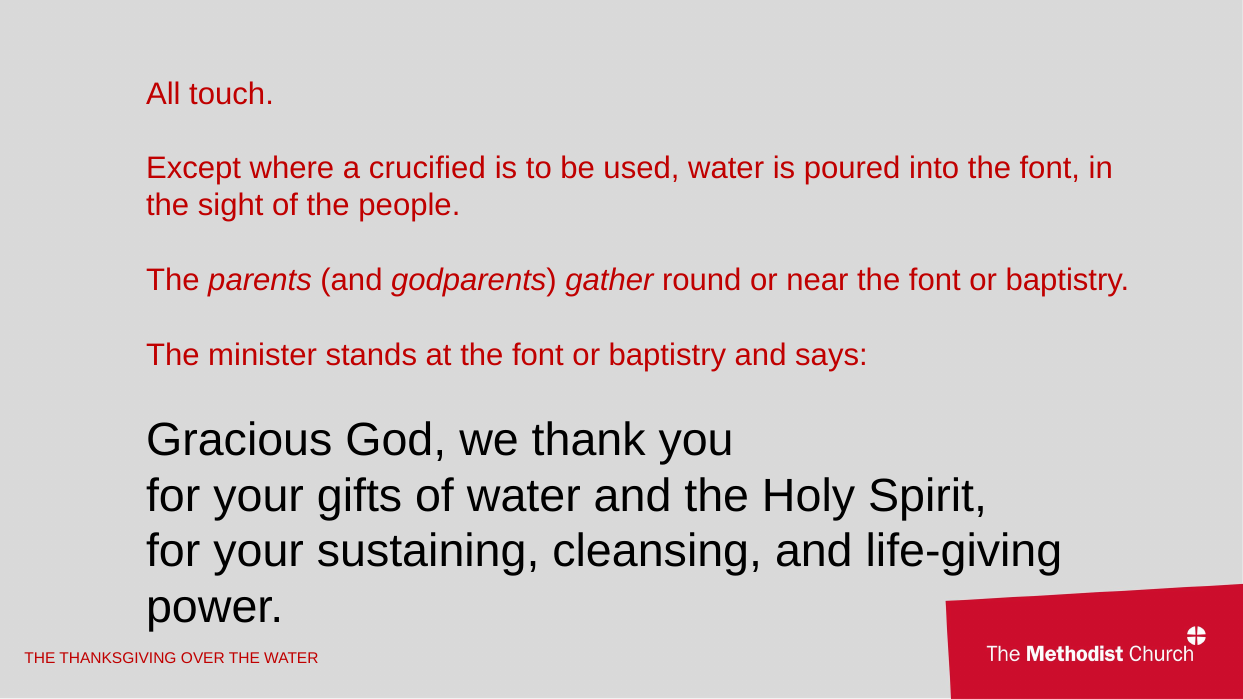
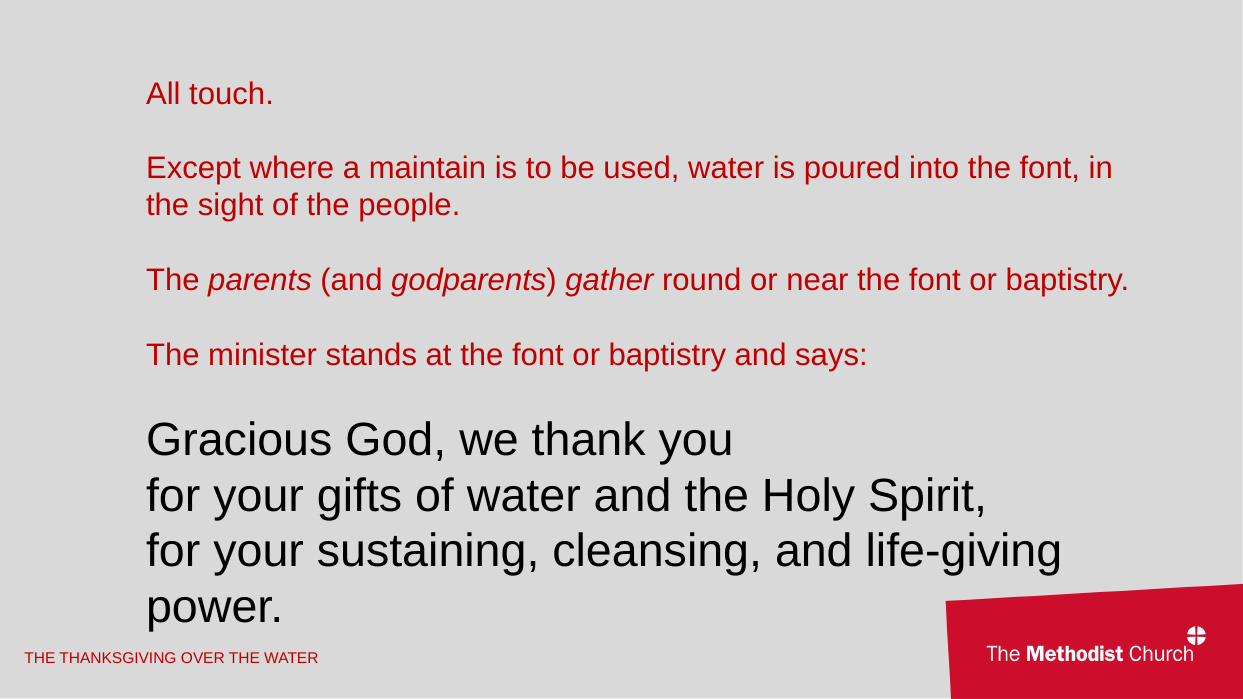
crucified: crucified -> maintain (427, 168)
